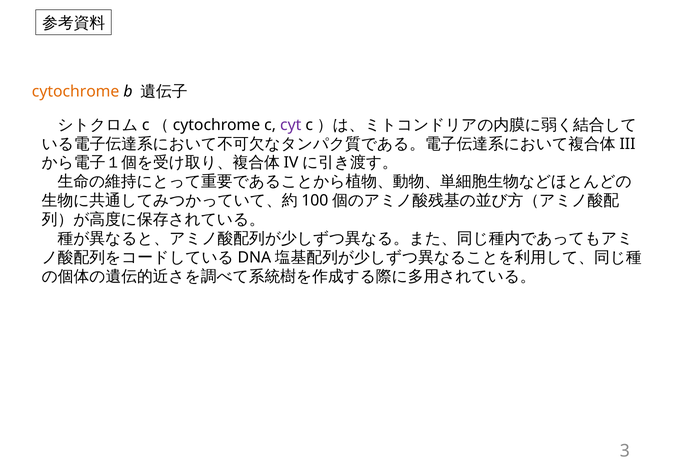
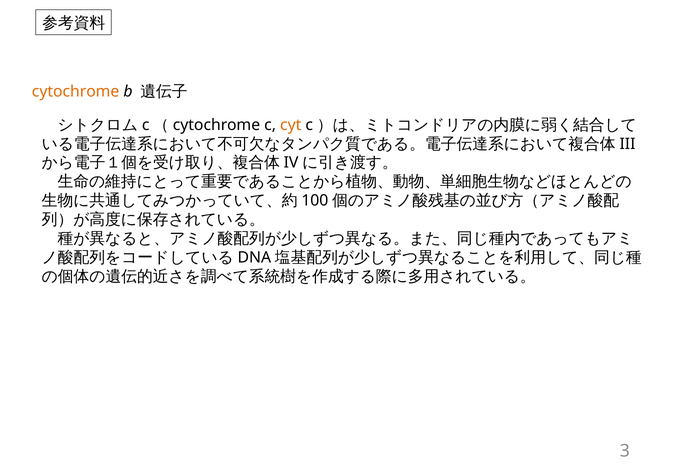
cyt colour: purple -> orange (291, 125)
